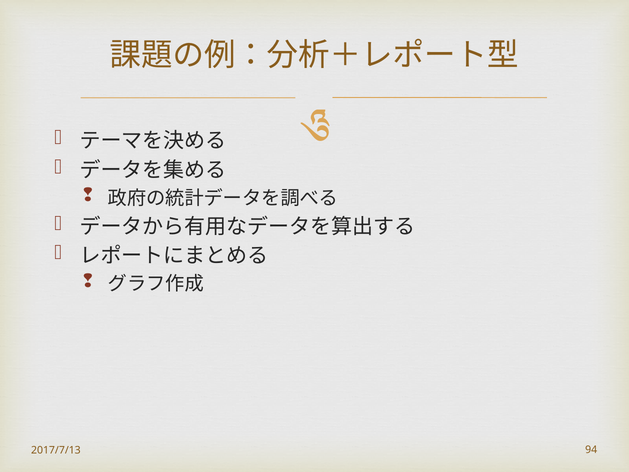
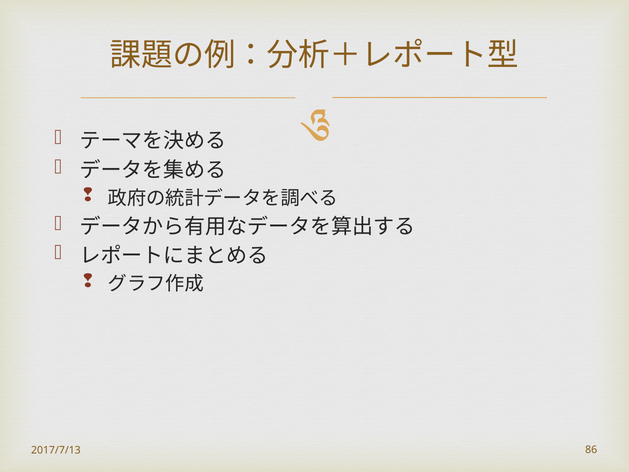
94: 94 -> 86 (591, 449)
